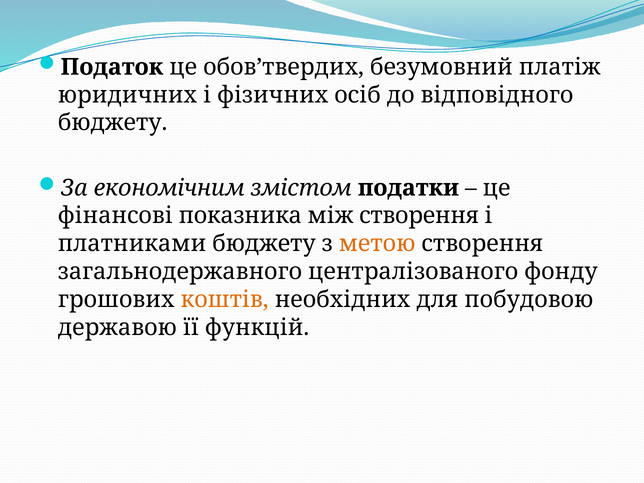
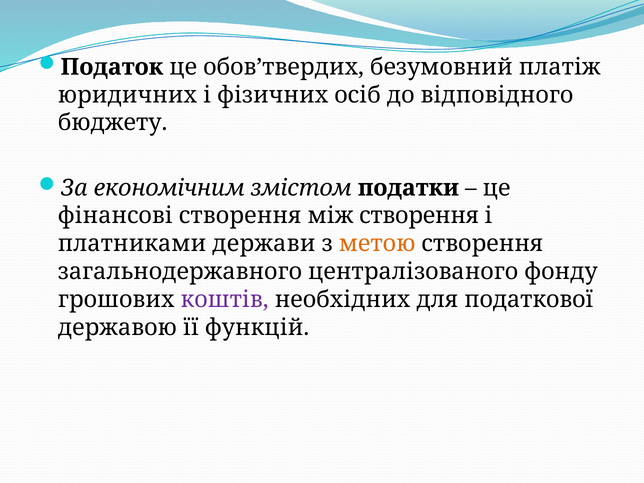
фінансові показника: показника -> створення (240, 216)
платниками бюджету: бюджету -> держави (264, 244)
коштів colour: orange -> purple (225, 299)
побудовою: побудовою -> податкової (529, 299)
